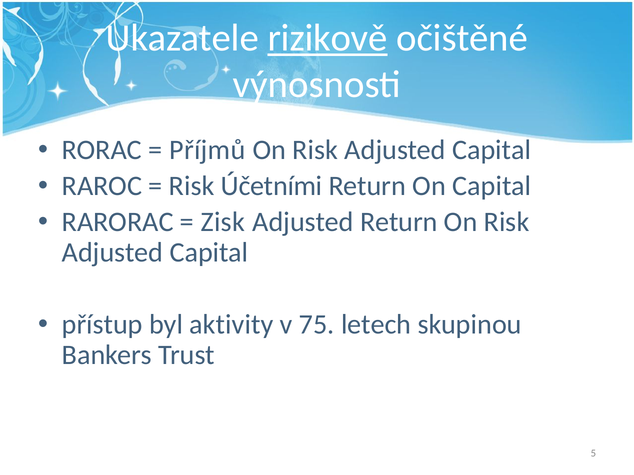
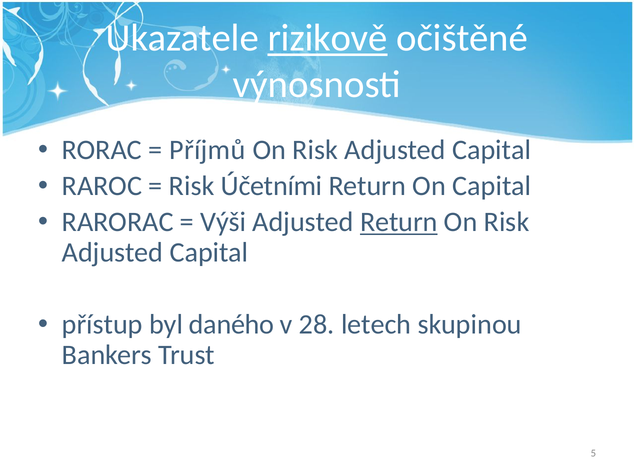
Zisk: Zisk -> Výši (223, 222)
Return underline: none -> present (399, 222)
aktivity: aktivity -> daného (231, 325)
75: 75 -> 28 (317, 325)
